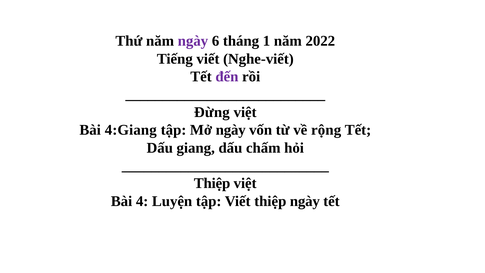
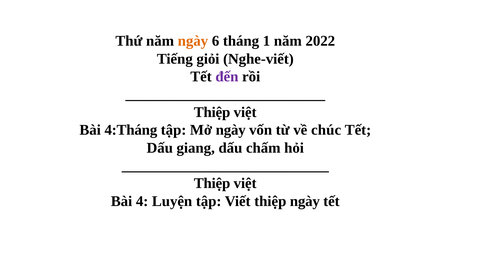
ngày colour: purple -> orange (193, 41)
Tiếng viết: viết -> giỏi (208, 59)
Đừng: Đừng -> Thiệp (212, 112)
4:Giang: 4:Giang -> 4:Tháng (131, 130)
rộng: rộng -> chúc (326, 130)
